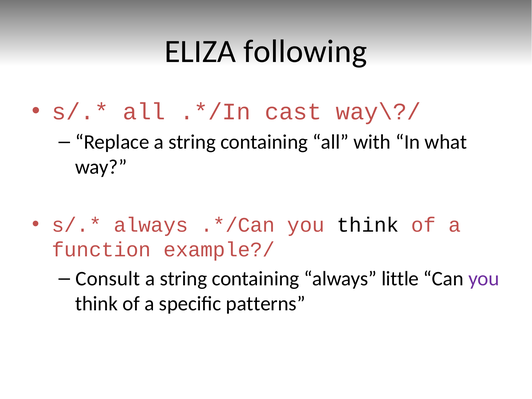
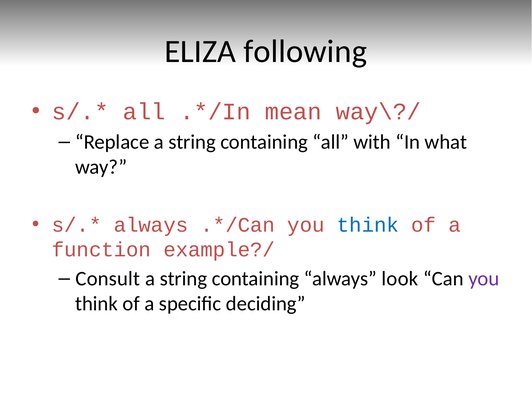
cast: cast -> mean (293, 112)
think colour: black -> blue (368, 225)
little: little -> look (400, 279)
patterns: patterns -> deciding (266, 304)
